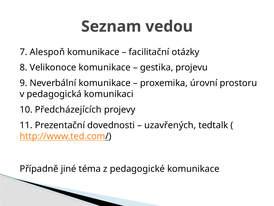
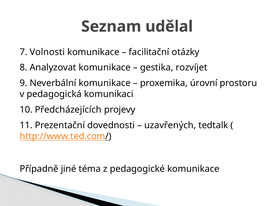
vedou: vedou -> udělal (169, 26)
Alespoň: Alespoň -> Volnosti (47, 52)
Velikonoce: Velikonoce -> Analyzovat (53, 67)
projevu: projevu -> rozvíjet (192, 67)
